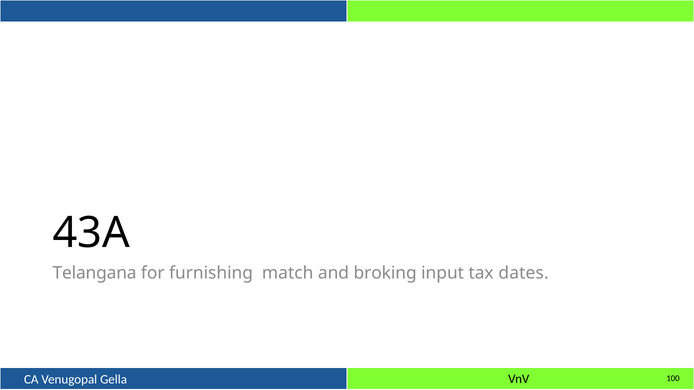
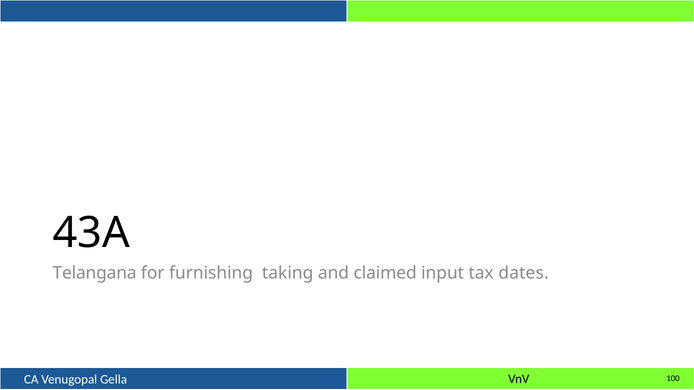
match: match -> taking (288, 273)
broking: broking -> claimed (385, 273)
